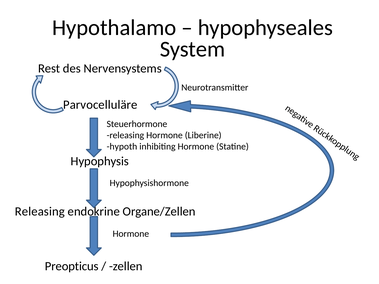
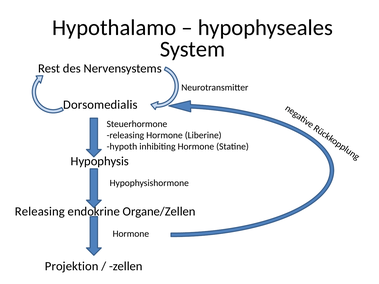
Parvocelluläre: Parvocelluläre -> Dorsomedialis (100, 105)
Preopticus: Preopticus -> Projektion (72, 266)
